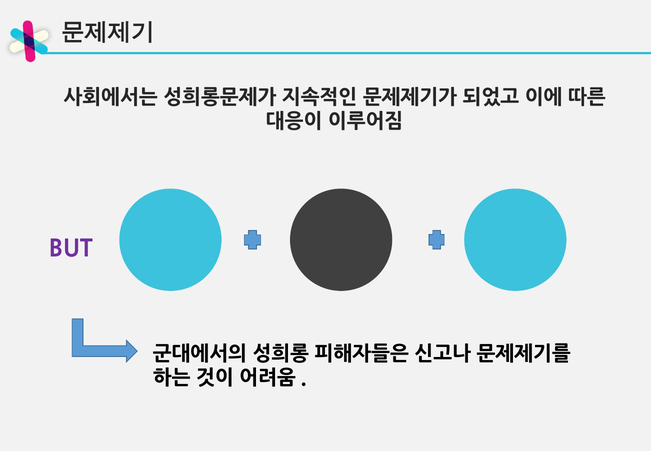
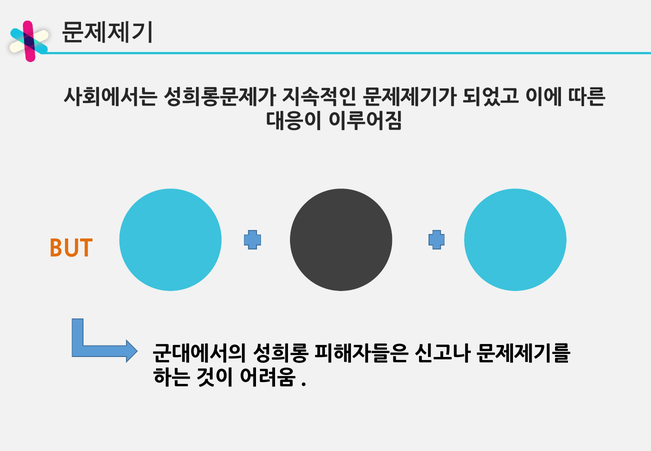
BUT colour: purple -> orange (71, 249)
